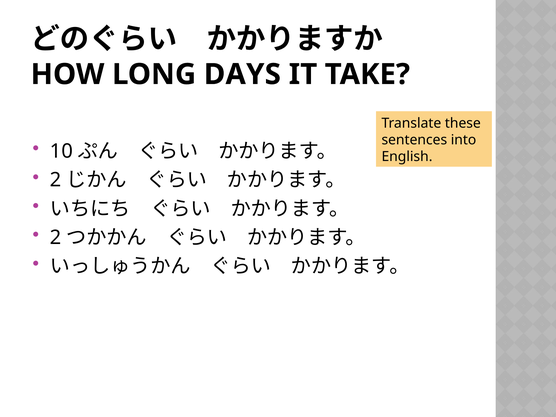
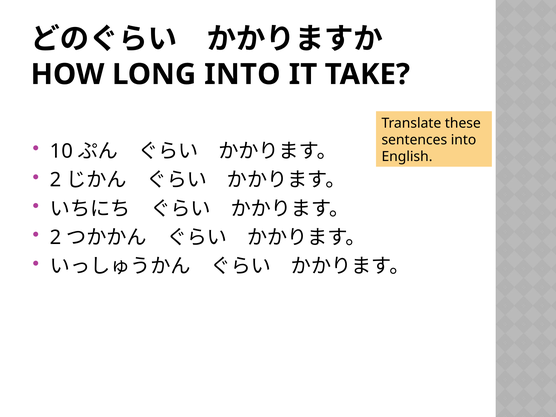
LONG DAYS: DAYS -> INTO (242, 74)
